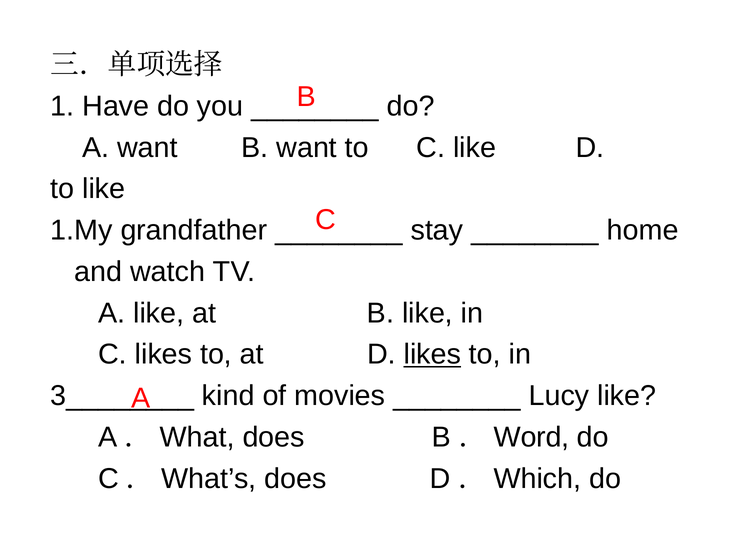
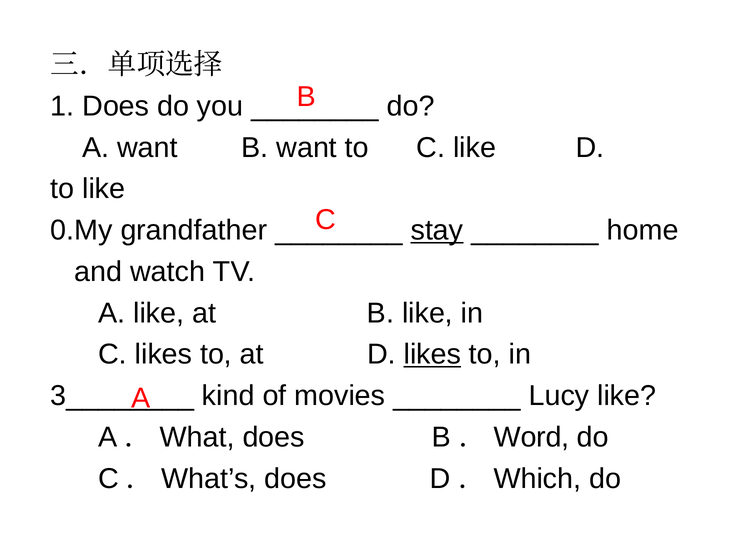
1 Have: Have -> Does (116, 106)
1.My: 1.My -> 0.My (82, 230)
stay underline: none -> present (437, 230)
